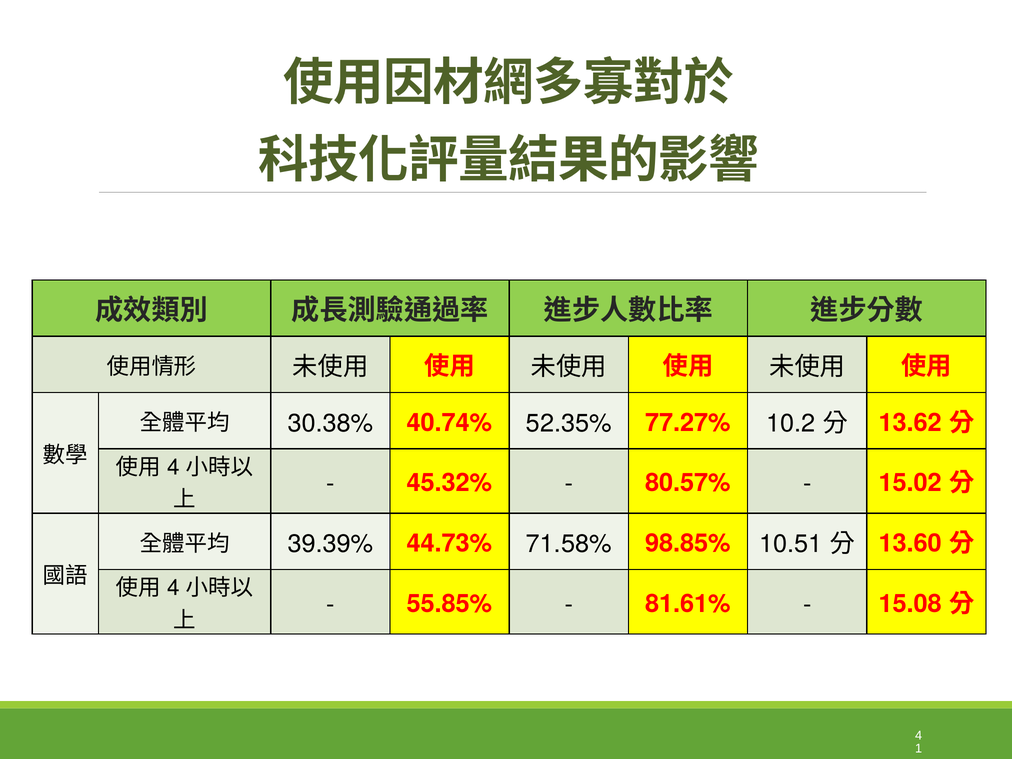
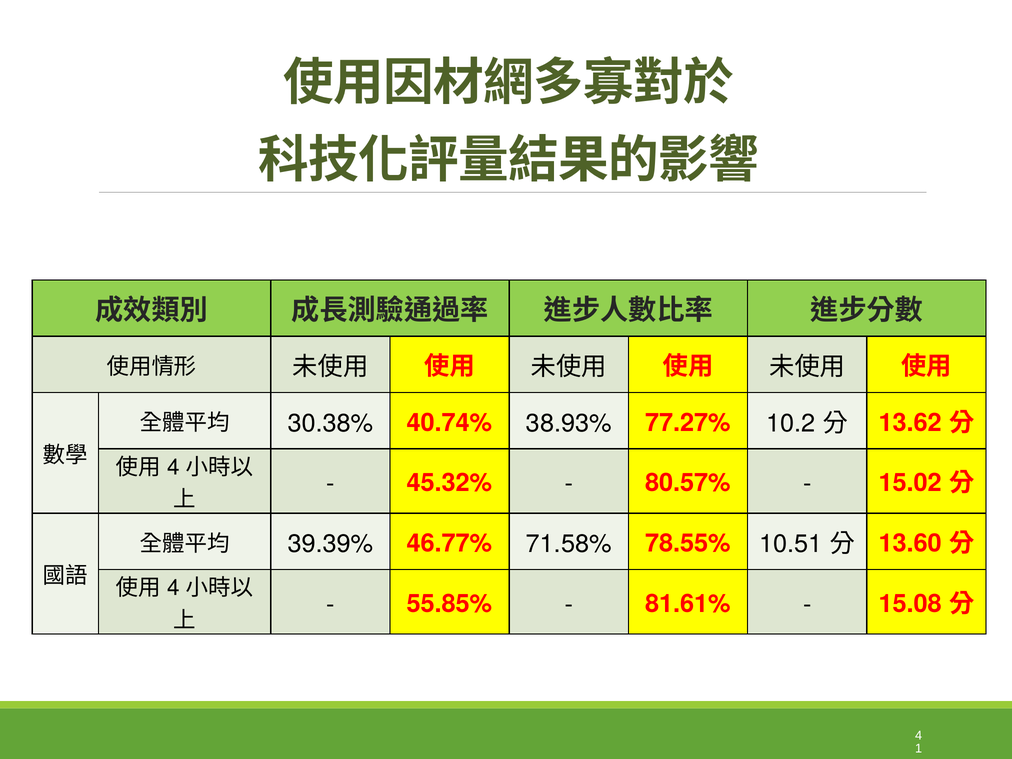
52.35%: 52.35% -> 38.93% (569, 423)
44.73%: 44.73% -> 46.77% (450, 543)
98.85%: 98.85% -> 78.55% (688, 543)
